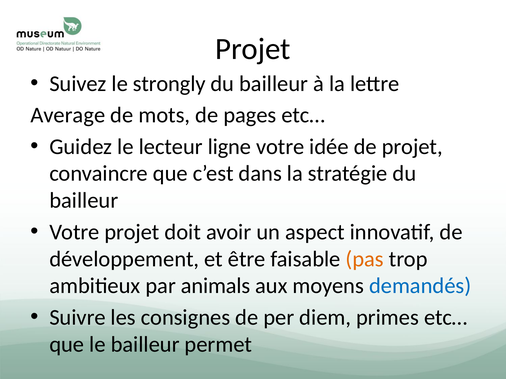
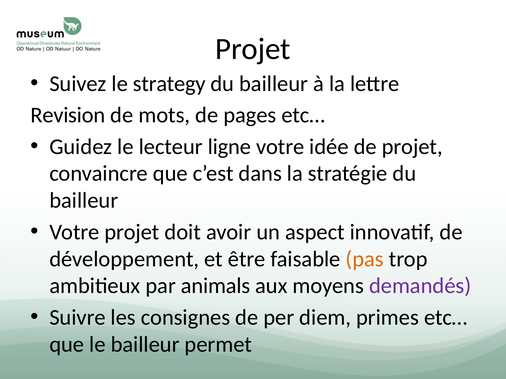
strongly: strongly -> strategy (169, 84)
Average: Average -> Revision (68, 115)
demandés colour: blue -> purple (420, 286)
